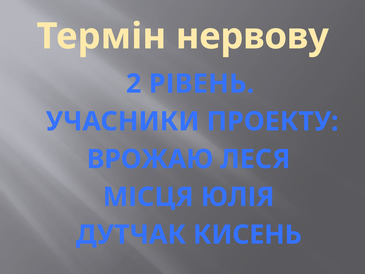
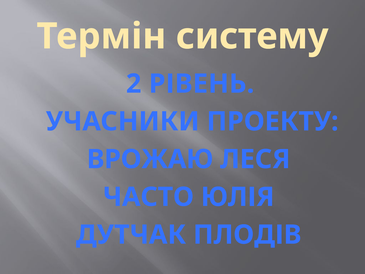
нервову: нервову -> систему (252, 36)
МІСЦЯ: МІСЦЯ -> ЧАСТО (148, 197)
КИСЕНЬ: КИСЕНЬ -> ПЛОДІВ (247, 235)
